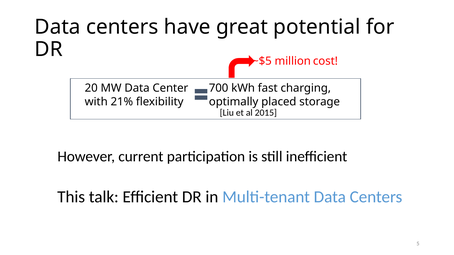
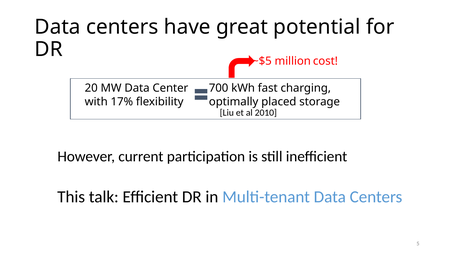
21%: 21% -> 17% (122, 102)
2015: 2015 -> 2010 (266, 113)
